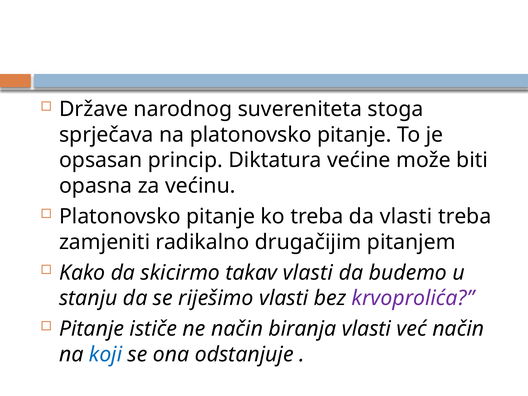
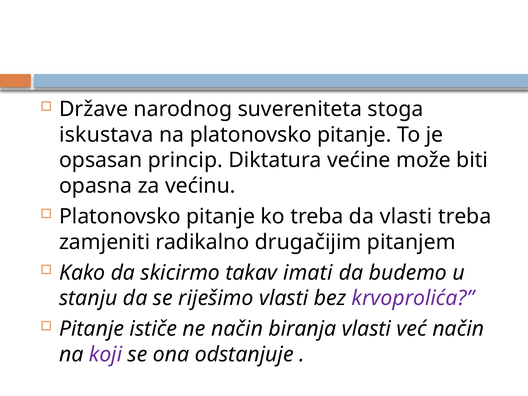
sprječava: sprječava -> iskustava (106, 135)
takav vlasti: vlasti -> imati (308, 273)
koji colour: blue -> purple (106, 354)
